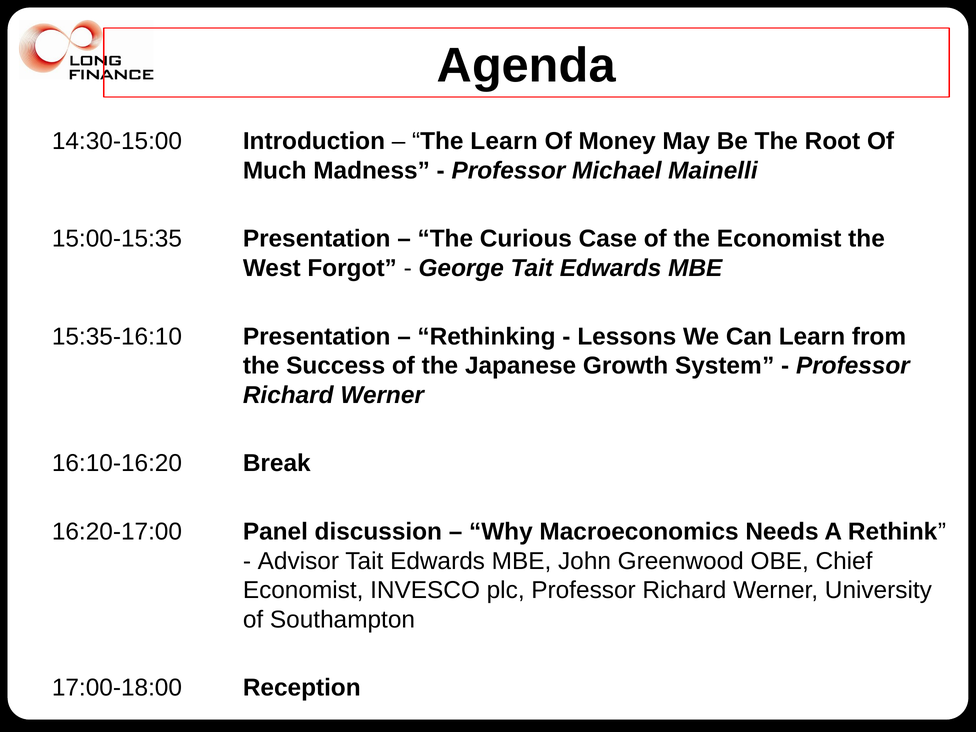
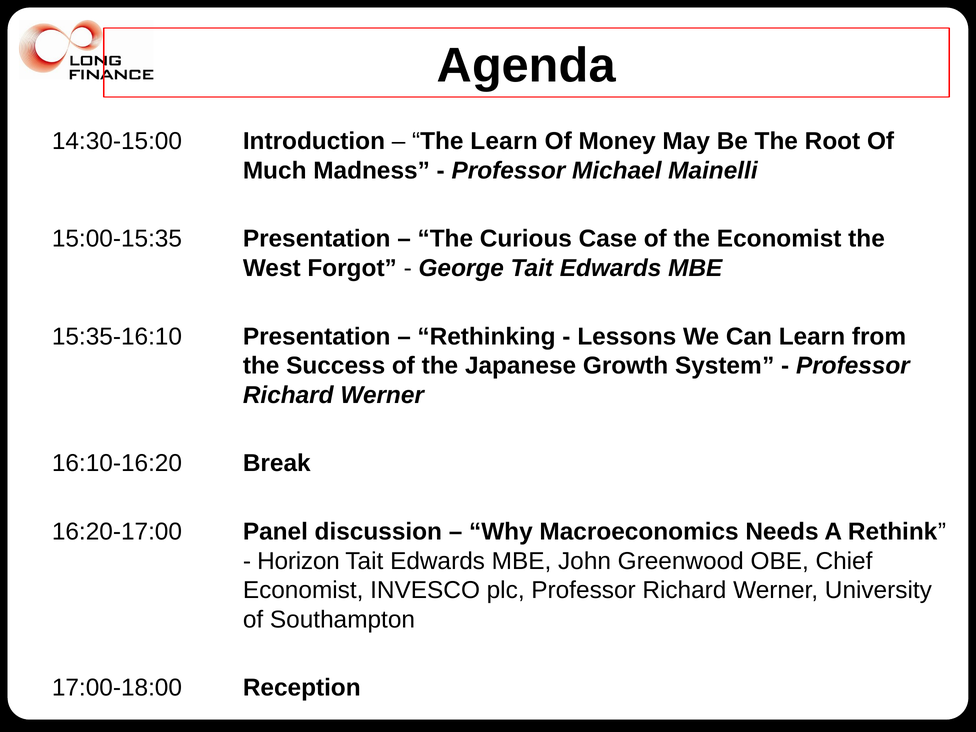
Advisor: Advisor -> Horizon (298, 561)
